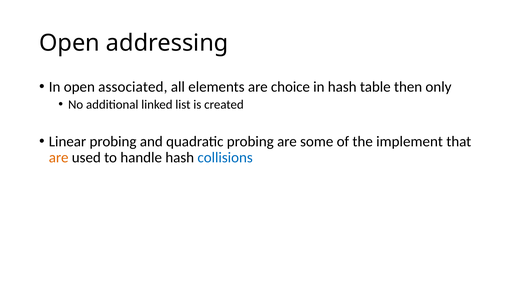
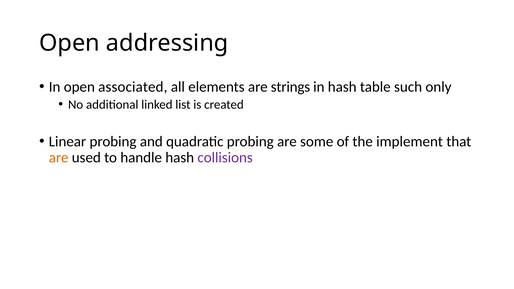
choice: choice -> strings (290, 87)
then: then -> such (408, 87)
collisions colour: blue -> purple (225, 158)
